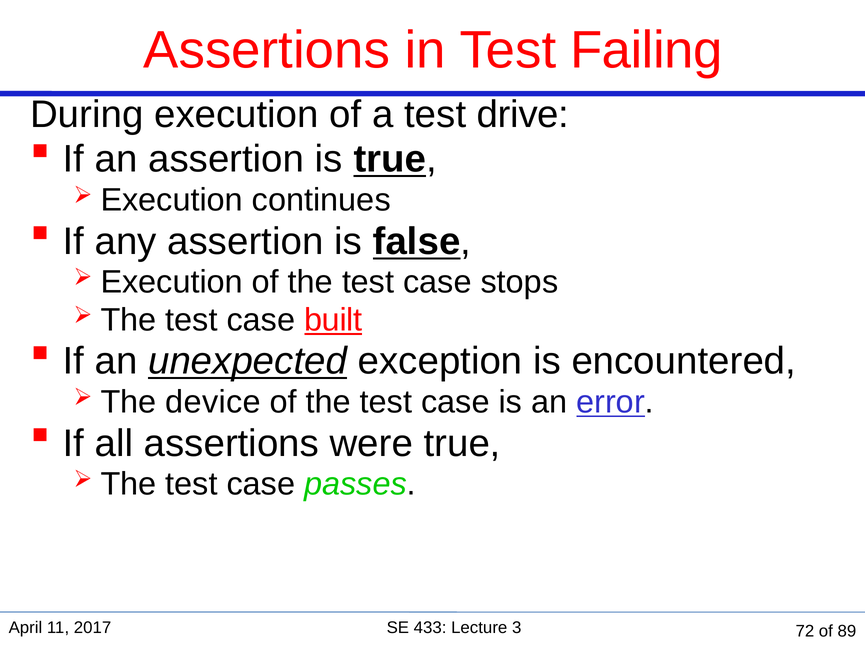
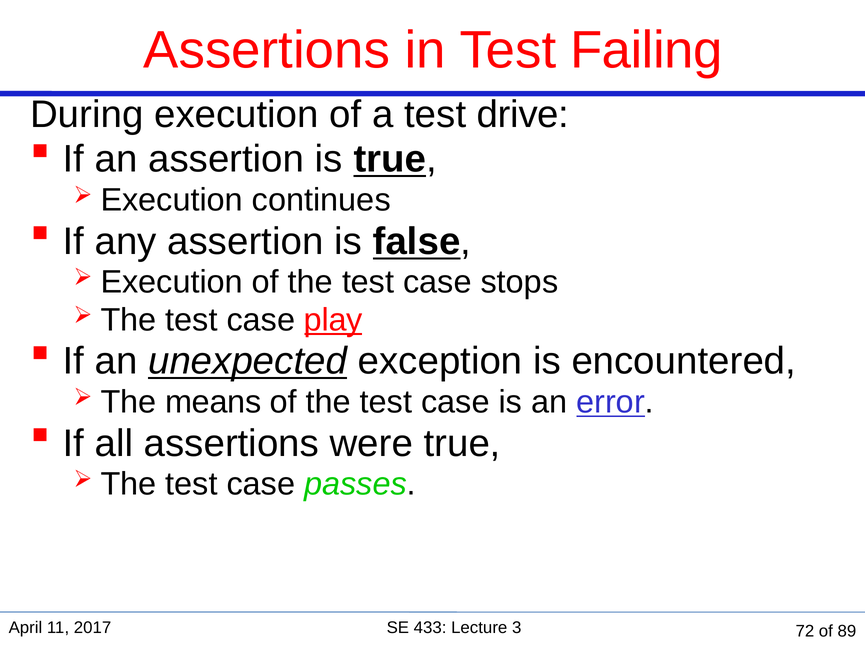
built: built -> play (333, 320)
device: device -> means (213, 403)
